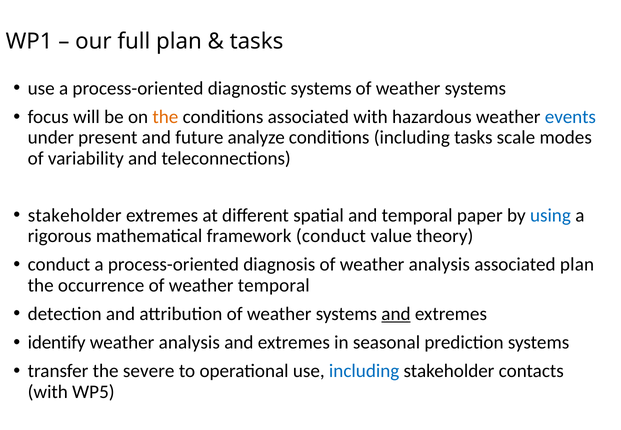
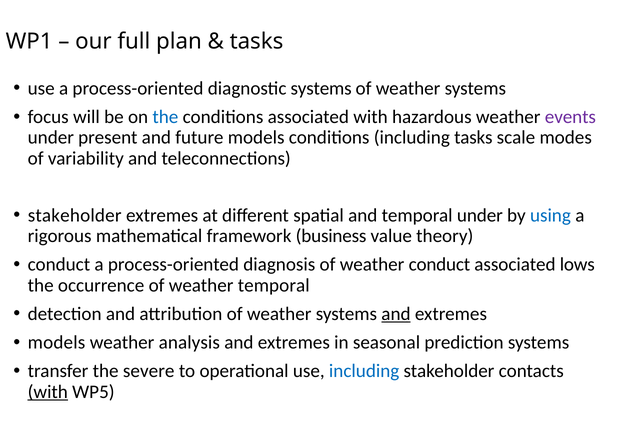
the colour: orange -> blue (165, 117)
events colour: blue -> purple (570, 117)
future analyze: analyze -> models (256, 138)
temporal paper: paper -> under (480, 215)
framework conduct: conduct -> business (331, 236)
of weather analysis: analysis -> conduct (439, 265)
associated plan: plan -> lows (577, 265)
identify: identify -> models (56, 342)
with underline: none -> present (48, 392)
